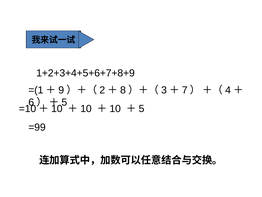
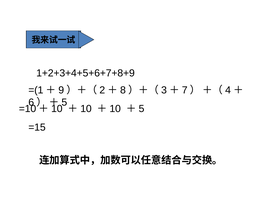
=99: =99 -> =15 (37, 127)
